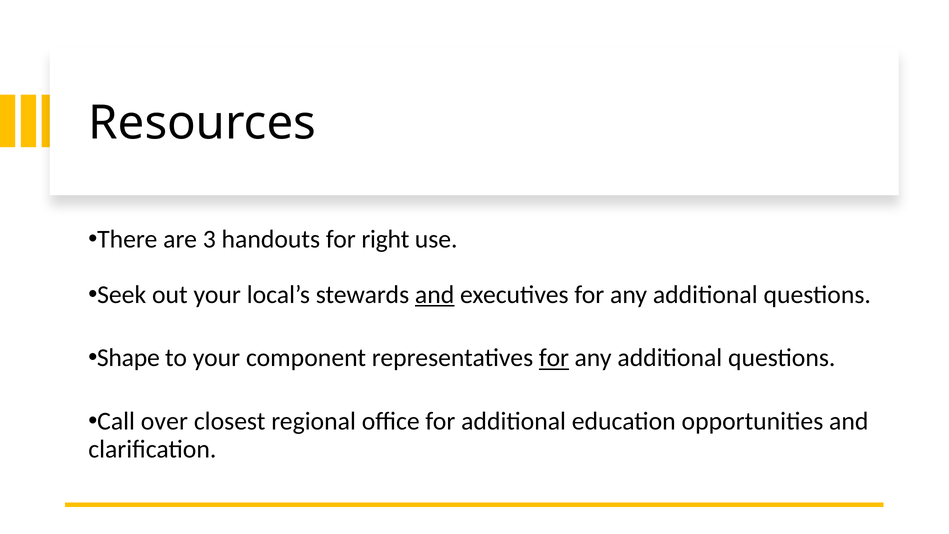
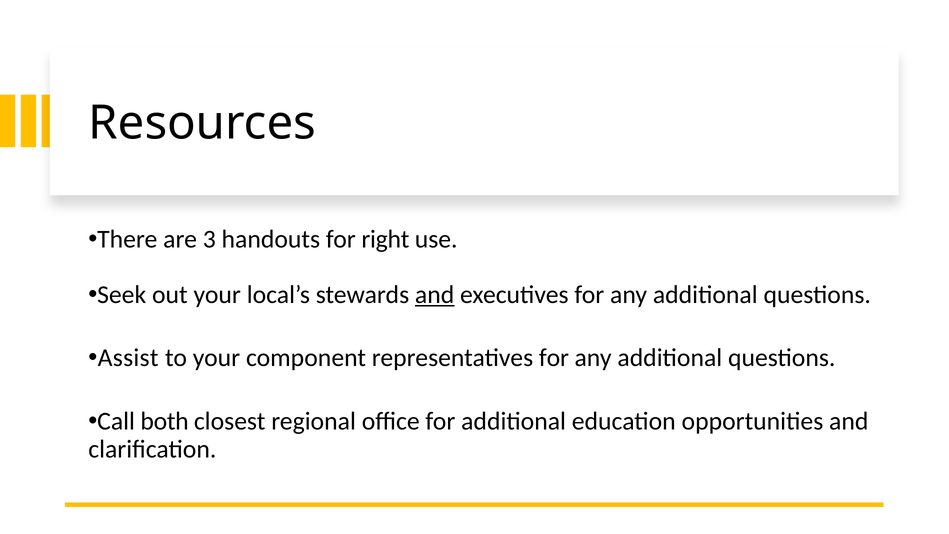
Shape: Shape -> Assist (128, 358)
for underline: present -> none (554, 358)
over: over -> both (165, 421)
